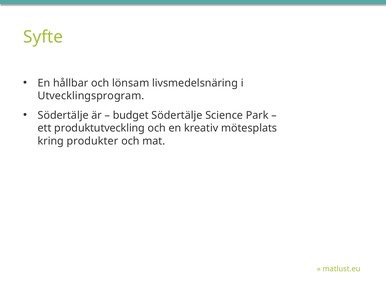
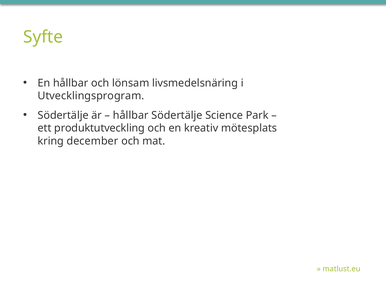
budget: budget -> hållbar (131, 115)
produkter: produkter -> december (92, 141)
